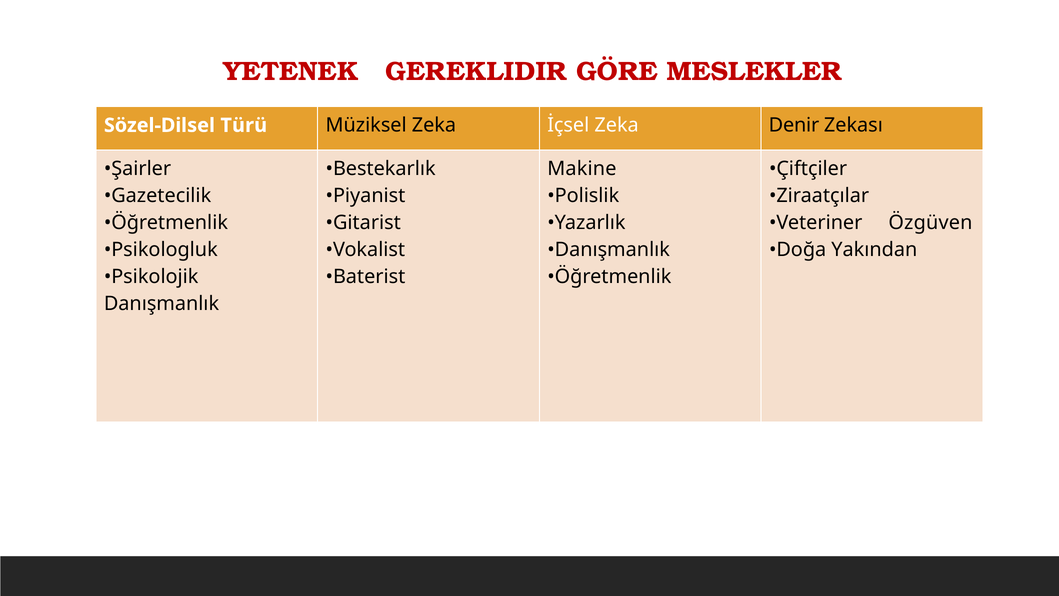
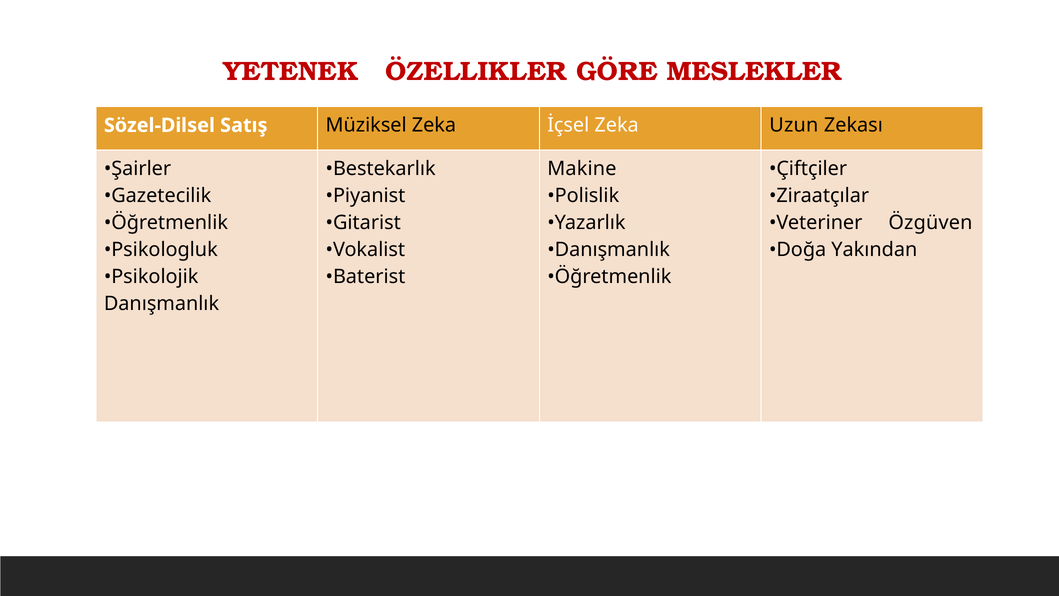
GEREKLIDIR: GEREKLIDIR -> ÖZELLIKLER (476, 71)
Türü: Türü -> Satış (244, 125)
Denir: Denir -> Uzun (794, 125)
